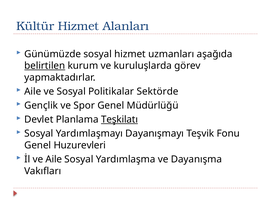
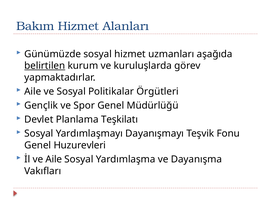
Kültür: Kültür -> Bakım (35, 26)
Sektörde: Sektörde -> Örgütleri (158, 92)
Teşkilatı underline: present -> none (120, 120)
